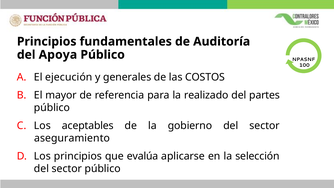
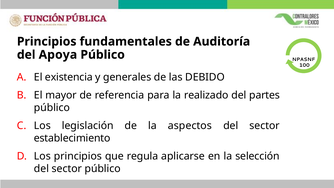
ejecución: ejecución -> existencia (69, 77)
COSTOS: COSTOS -> DEBIDO (205, 77)
aceptables: aceptables -> legislación (88, 126)
gobierno: gobierno -> aspectos (190, 126)
aseguramiento: aseguramiento -> establecimiento (72, 138)
evalúa: evalúa -> regula (143, 156)
